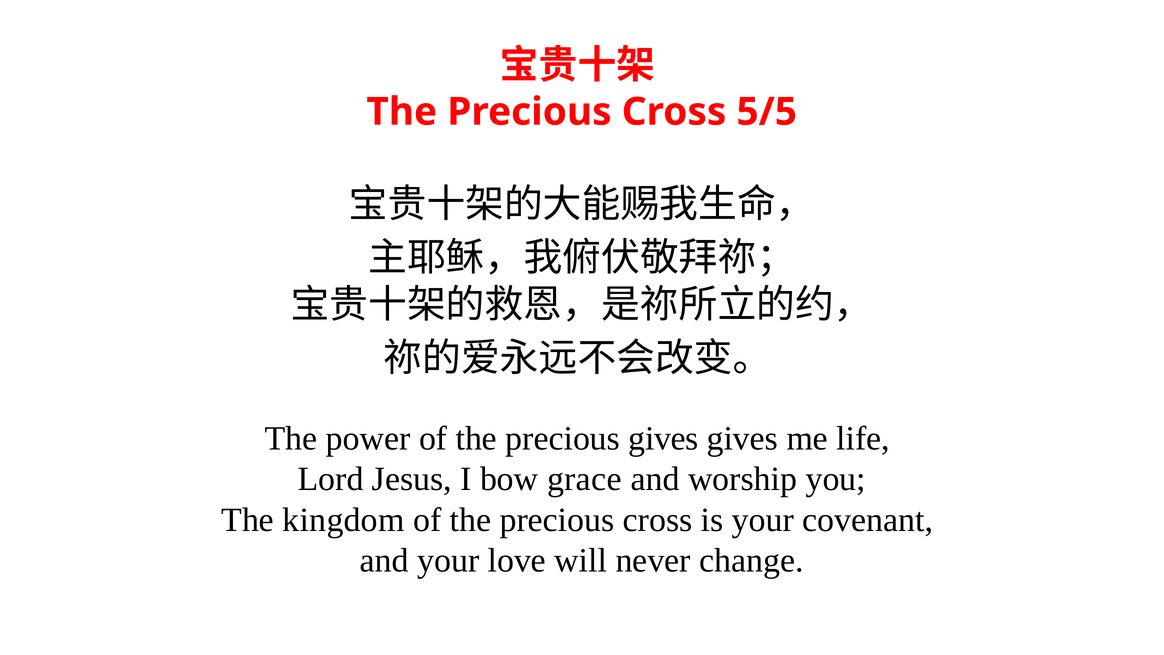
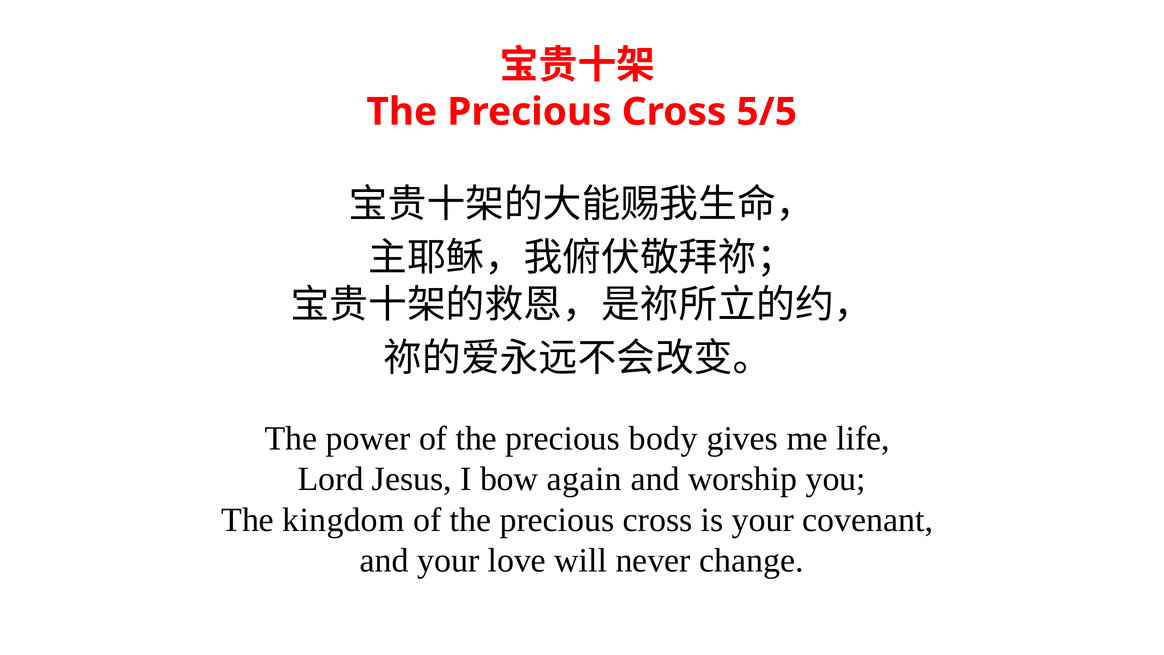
precious gives: gives -> body (663, 438)
grace: grace -> again (584, 479)
